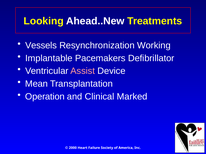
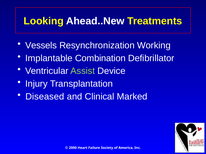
Pacemakers: Pacemakers -> Combination (100, 58)
Assist colour: pink -> light green (83, 71)
Mean: Mean -> Injury (36, 84)
Operation: Operation -> Diseased (45, 97)
